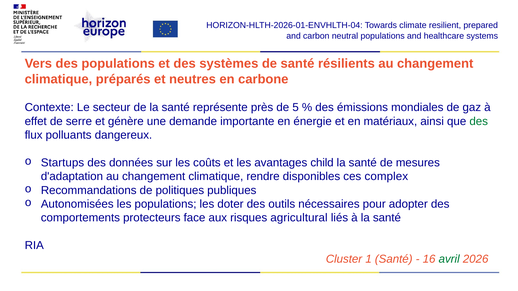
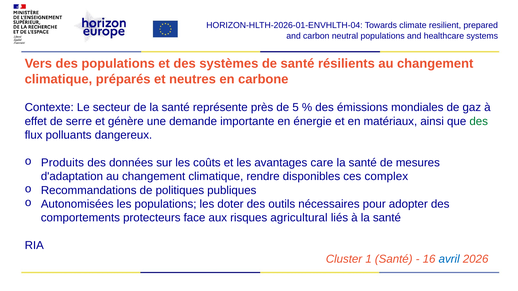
Startups: Startups -> Produits (62, 163)
child: child -> care (322, 163)
avril colour: green -> blue (449, 260)
